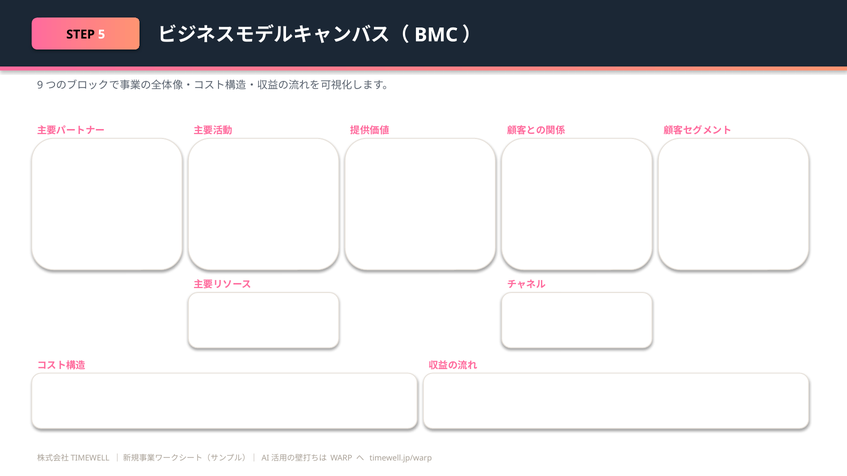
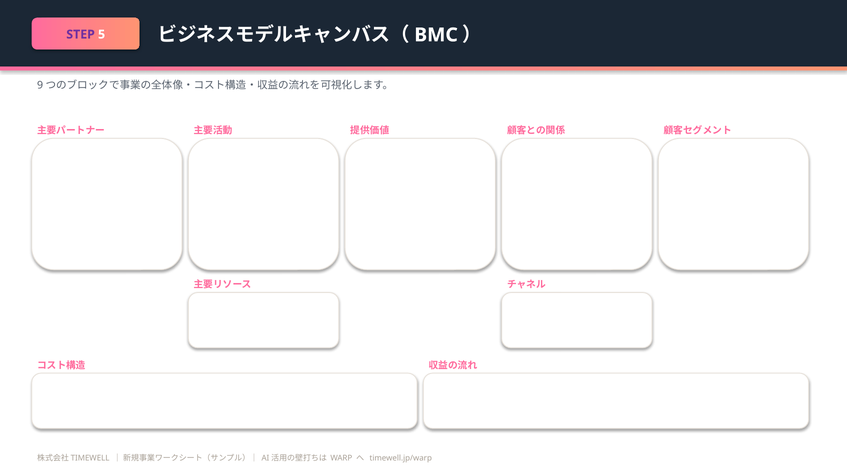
STEP colour: black -> purple (81, 34)
